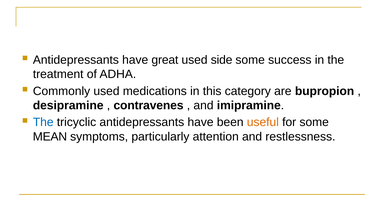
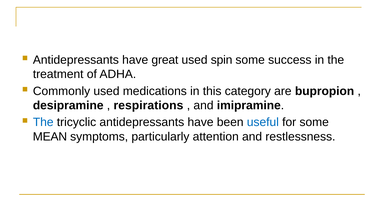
side: side -> spin (222, 60)
contravenes: contravenes -> respirations (148, 105)
useful colour: orange -> blue (263, 122)
